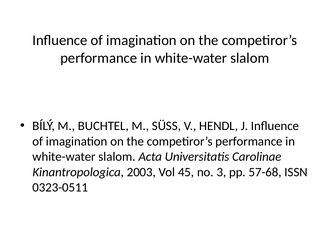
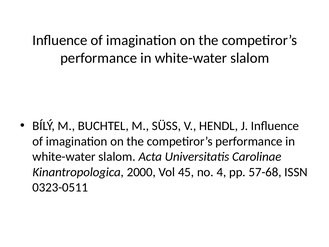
2003: 2003 -> 2000 (141, 172)
3: 3 -> 4 (221, 172)
